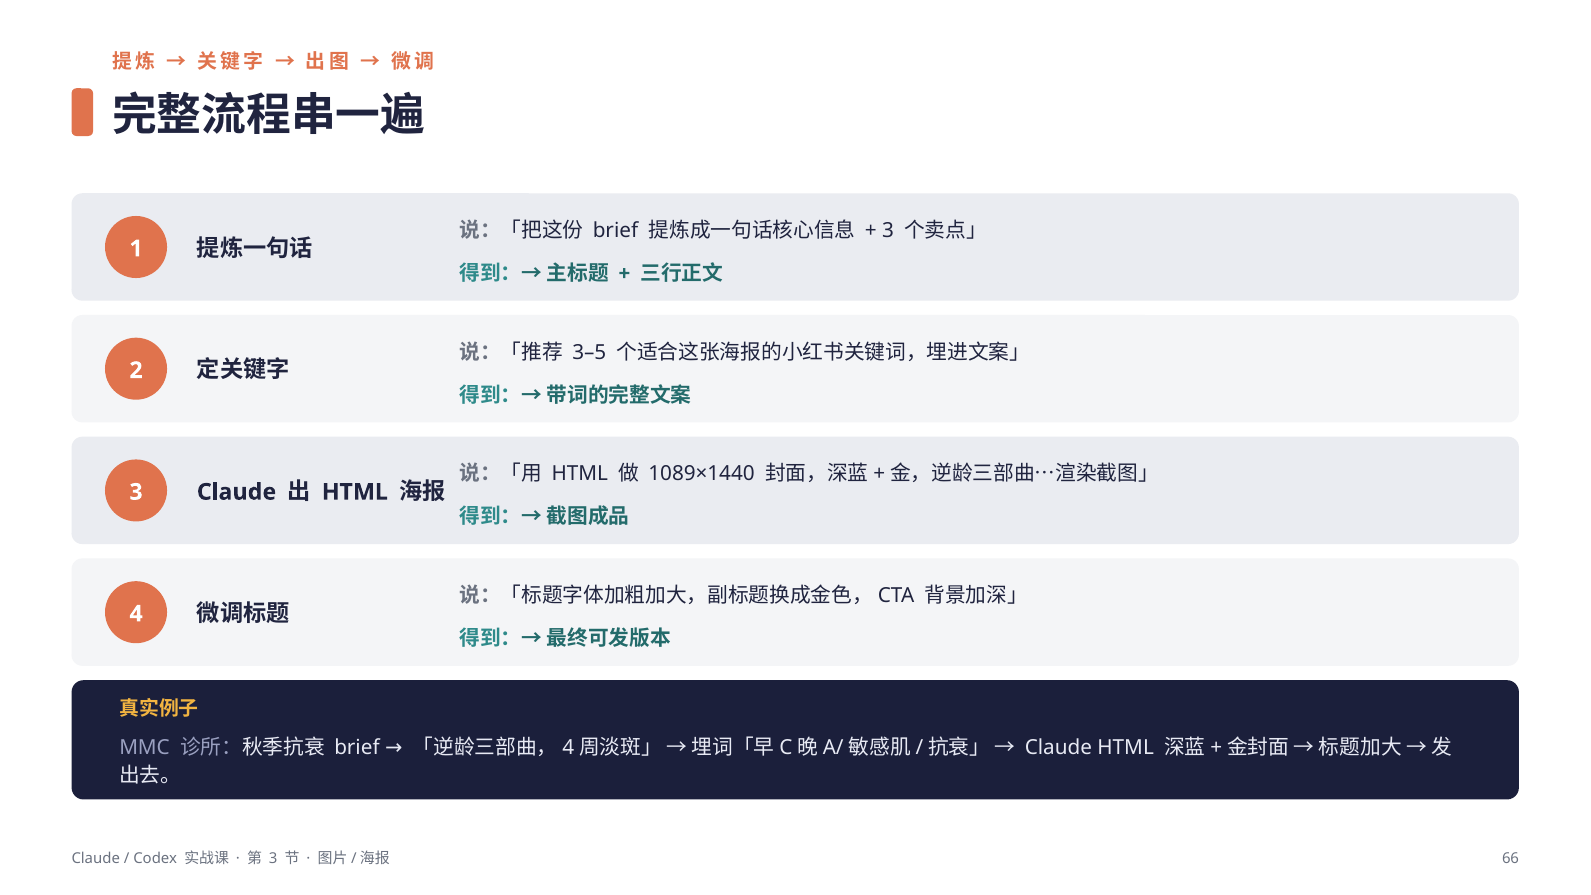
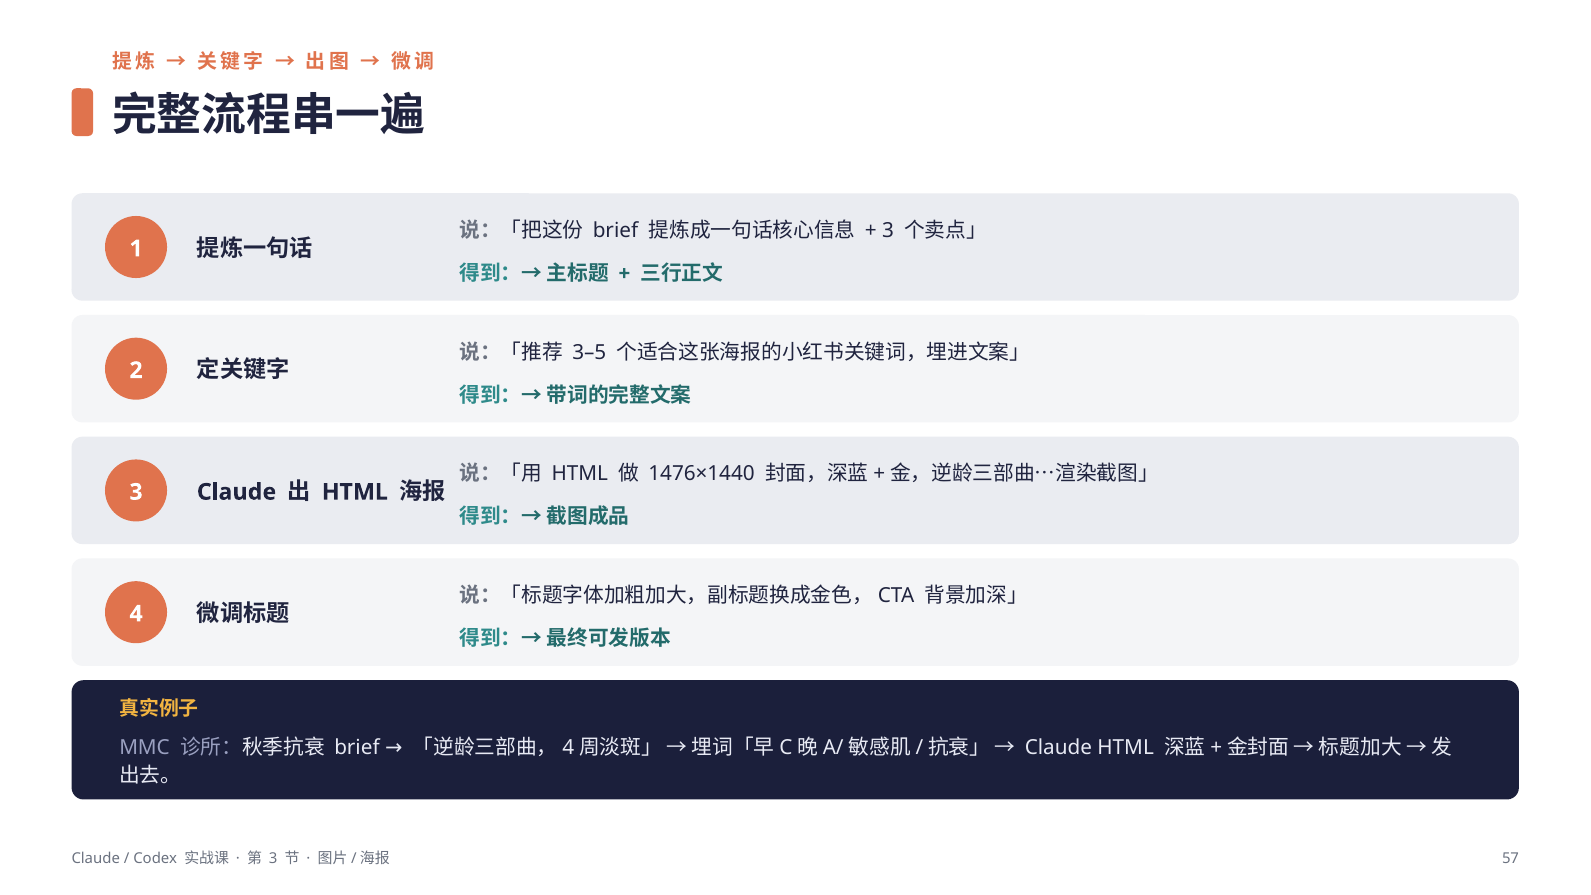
1089×1440: 1089×1440 -> 1476×1440 (702, 474)
66: 66 -> 57 (1511, 859)
